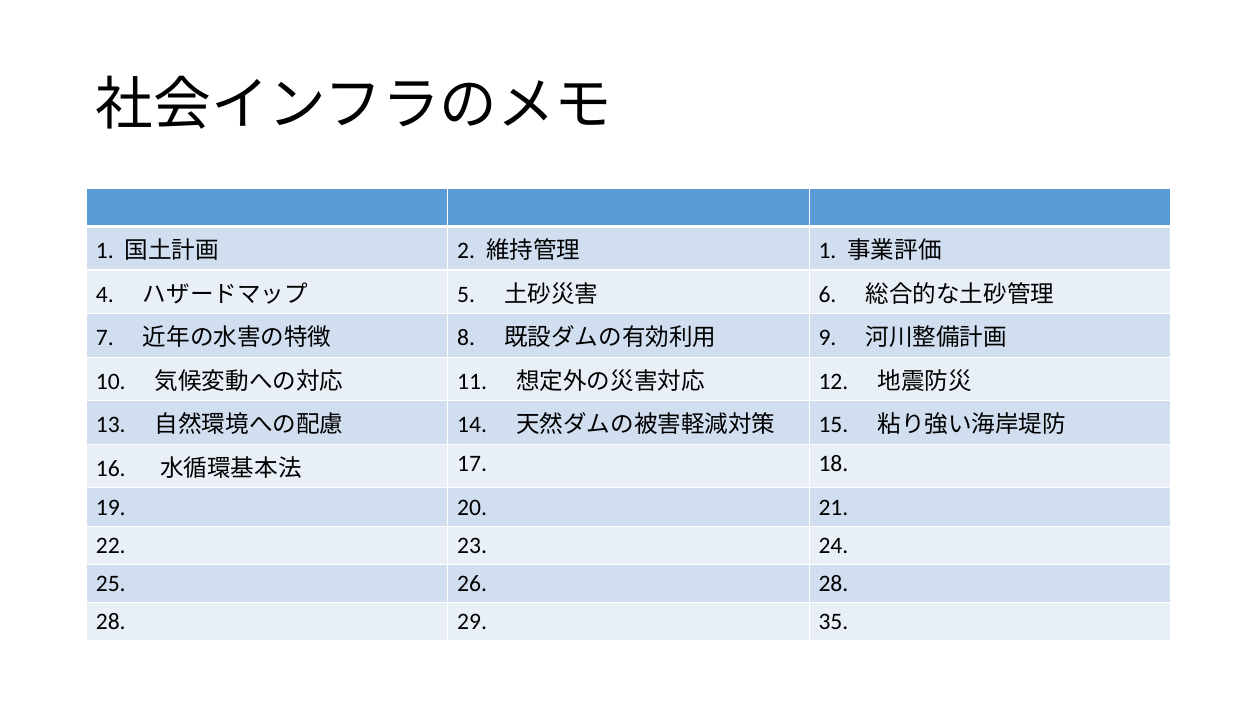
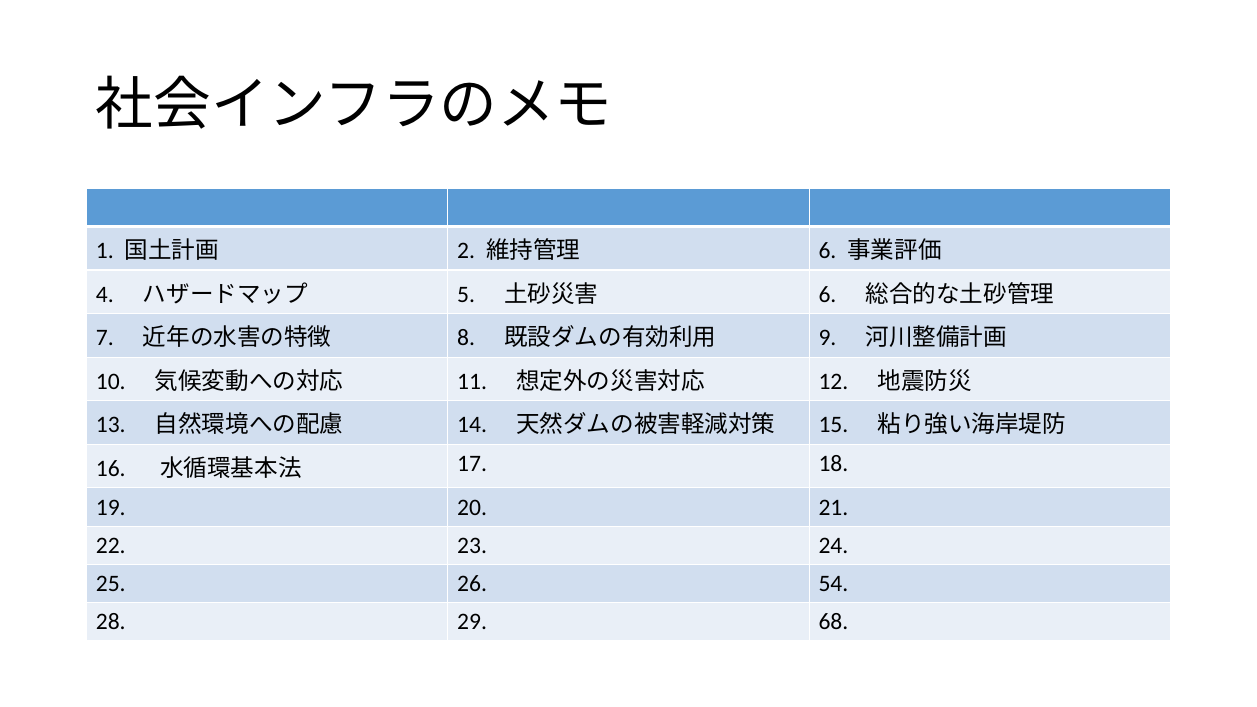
1: 1 -> 6 (827, 251)
26 28: 28 -> 54 (833, 584)
35: 35 -> 68 (833, 622)
